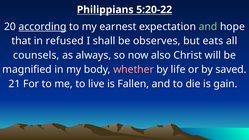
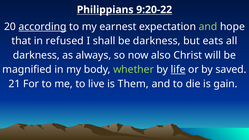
5:20-22: 5:20-22 -> 9:20-22 (154, 10)
be observes: observes -> darkness (157, 41)
counsels: counsels -> darkness (36, 55)
whether colour: pink -> light green (134, 70)
life underline: none -> present (178, 70)
Fallen: Fallen -> Them (133, 84)
